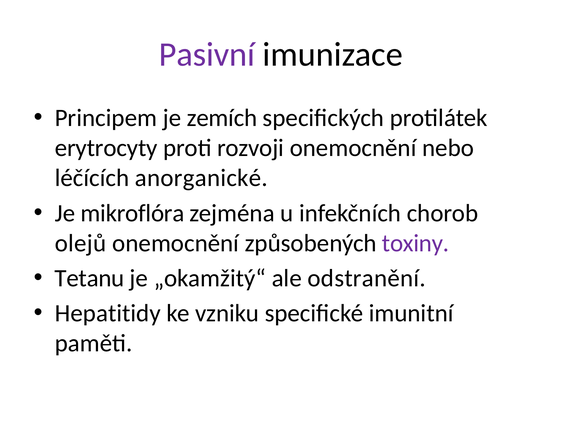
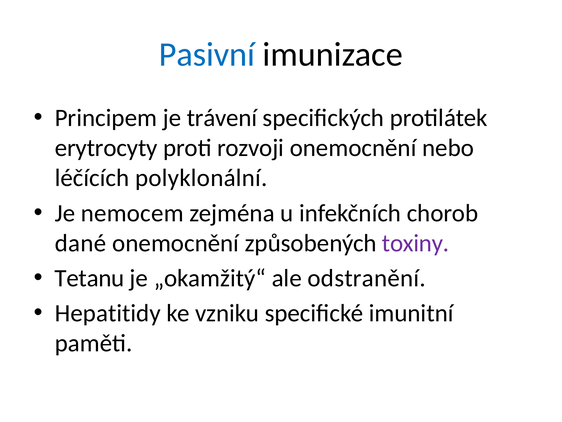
Pasivní colour: purple -> blue (207, 54)
zemích: zemích -> trávení (222, 118)
anorganické: anorganické -> polyklonální (201, 178)
mikroflóra: mikroflóra -> nemocem (132, 213)
olejů: olejů -> dané (81, 243)
